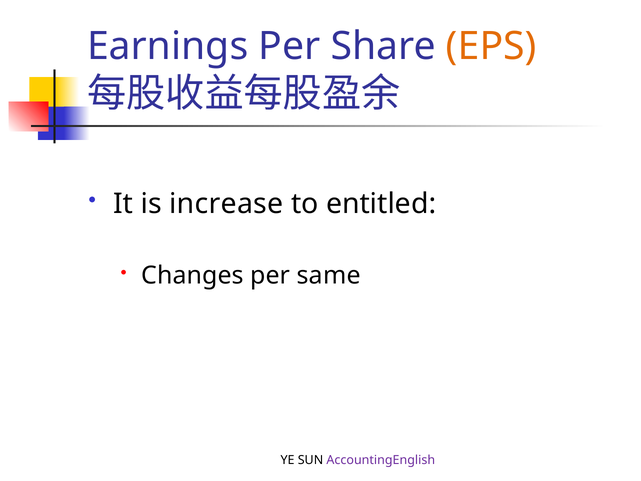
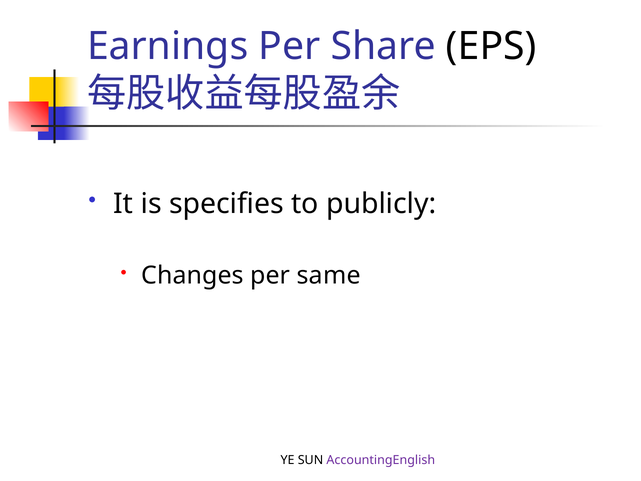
EPS colour: orange -> black (491, 47)
increase: increase -> specifies (226, 204)
entitled: entitled -> publicly (381, 204)
